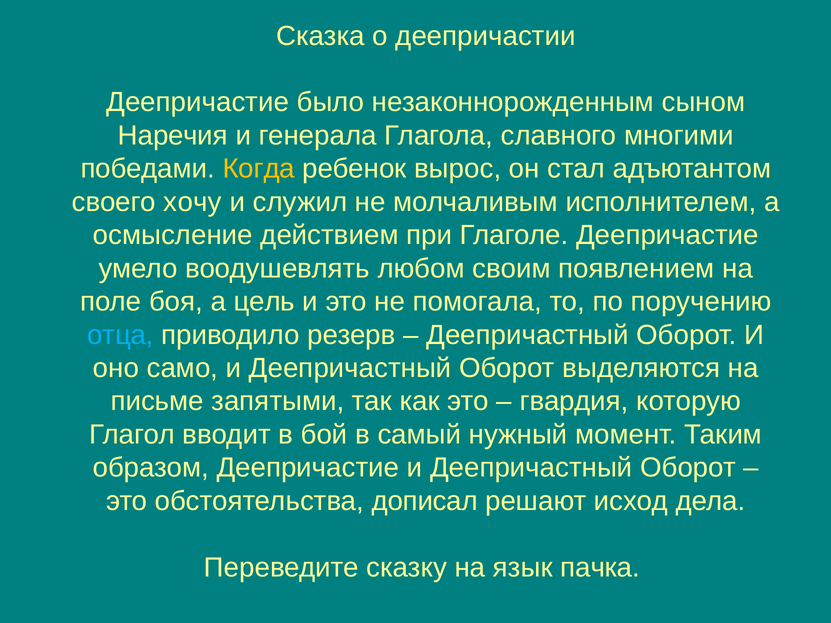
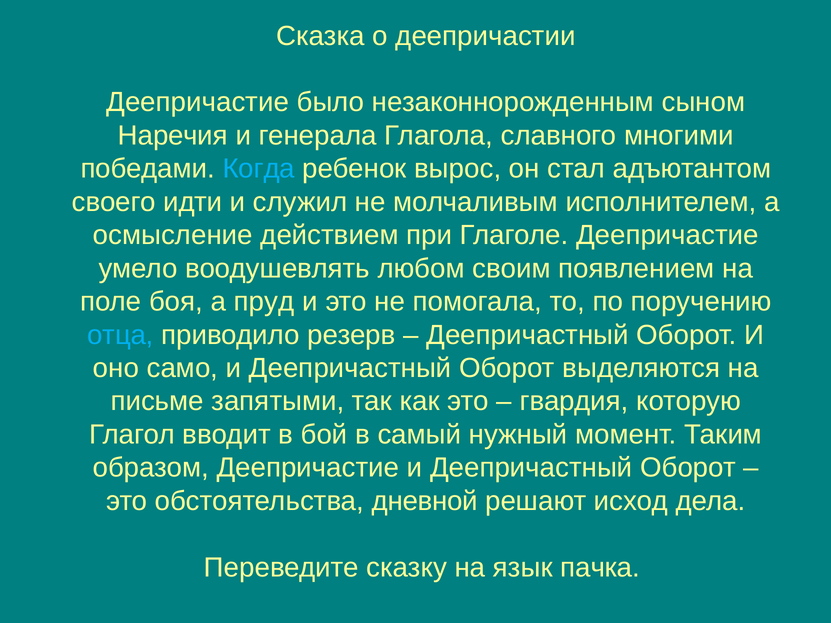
Когда colour: yellow -> light blue (259, 169)
хочу: хочу -> идти (193, 202)
цель: цель -> пруд (264, 302)
дописал: дописал -> дневной (425, 501)
